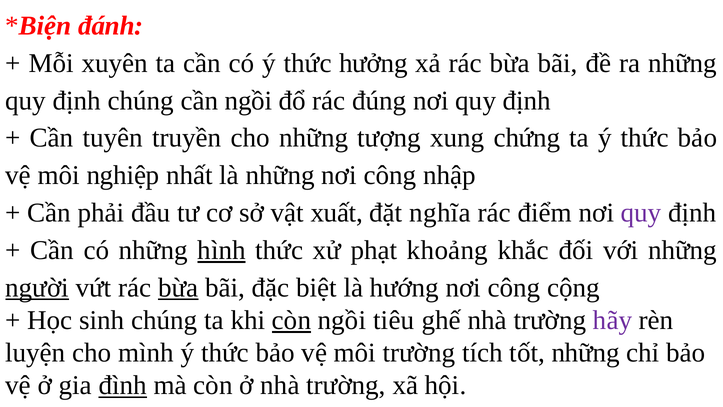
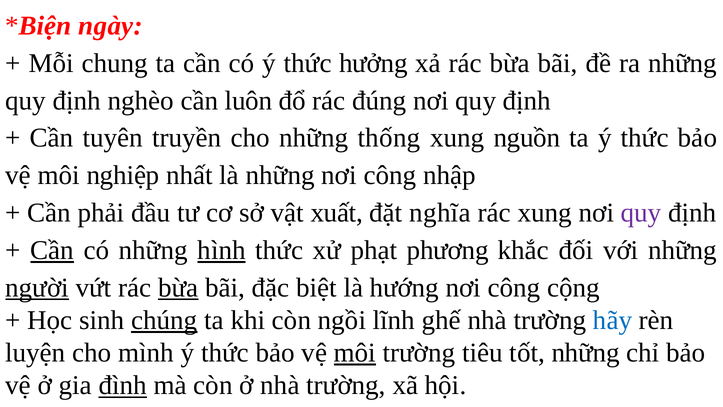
đánh: đánh -> ngày (111, 26)
xuyên: xuyên -> chung (115, 63)
định chúng: chúng -> nghèo (141, 100)
cần ngồi: ngồi -> luôn (249, 100)
tượng: tượng -> thống (389, 138)
chứng: chứng -> nguồn (527, 138)
rác điểm: điểm -> xung (545, 213)
Cần underline: none -> present (52, 250)
khoảng: khoảng -> phương (448, 250)
chúng underline: none -> present (164, 320)
còn underline: present -> none (292, 320)
tiêu: tiêu -> lĩnh (394, 320)
hãy colour: purple -> blue (613, 320)
môi underline: none -> present (355, 353)
tích: tích -> tiêu (482, 353)
